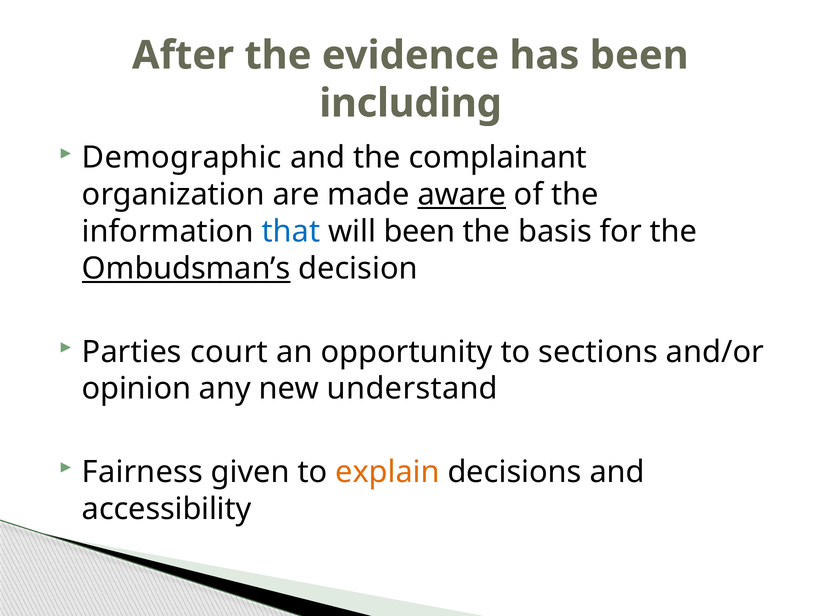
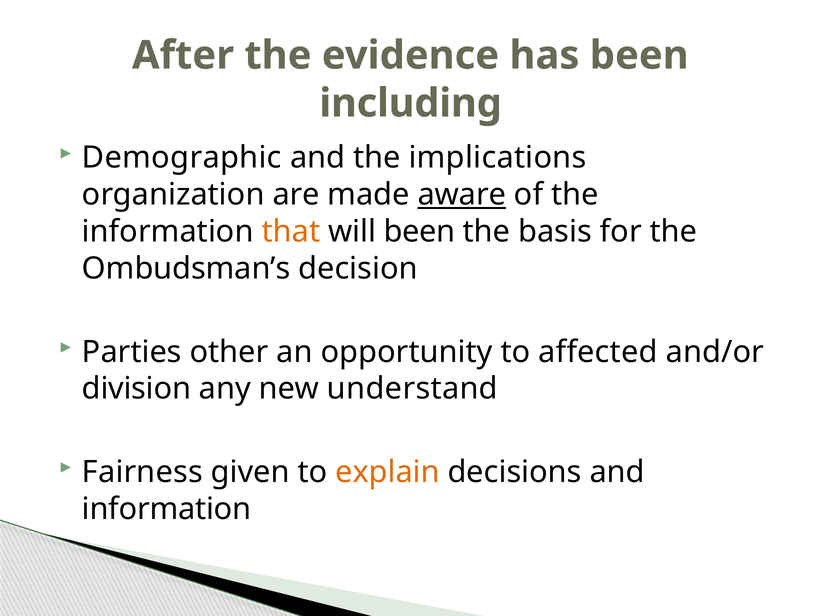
complainant: complainant -> implications (498, 158)
that colour: blue -> orange (291, 232)
Ombudsman’s underline: present -> none (186, 269)
court: court -> other (229, 352)
sections: sections -> affected (598, 352)
opinion: opinion -> division (137, 389)
accessibility: accessibility -> information (167, 509)
